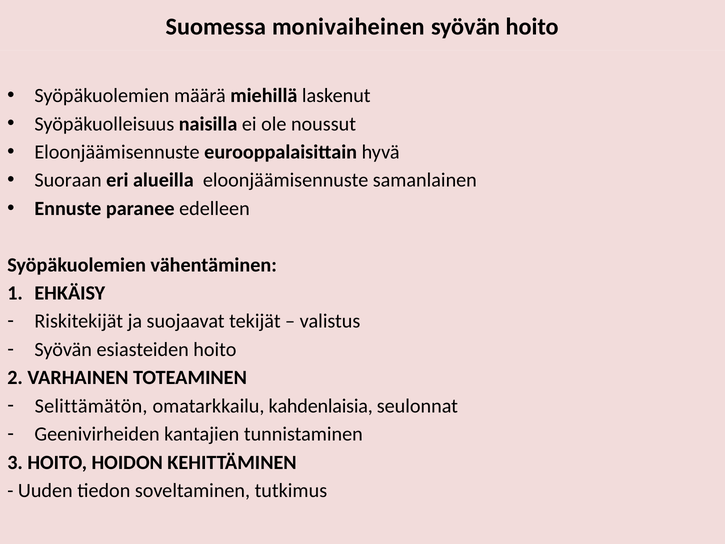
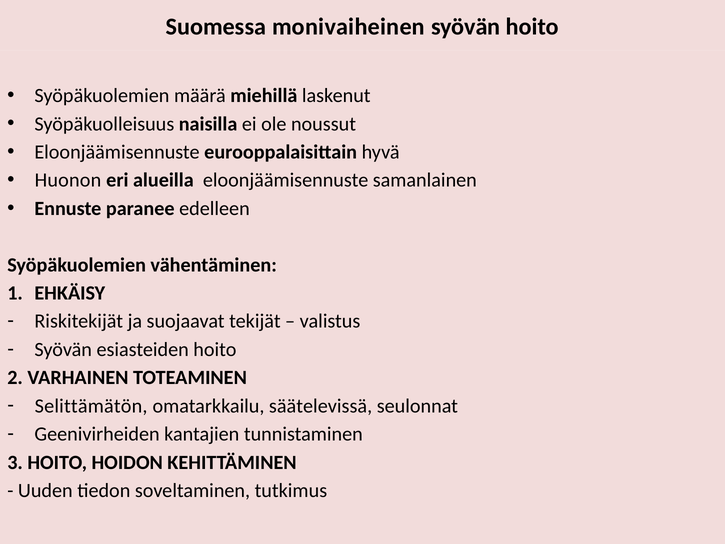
Suoraan: Suoraan -> Huonon (68, 180)
kahdenlaisia: kahdenlaisia -> säätelevissä (321, 406)
